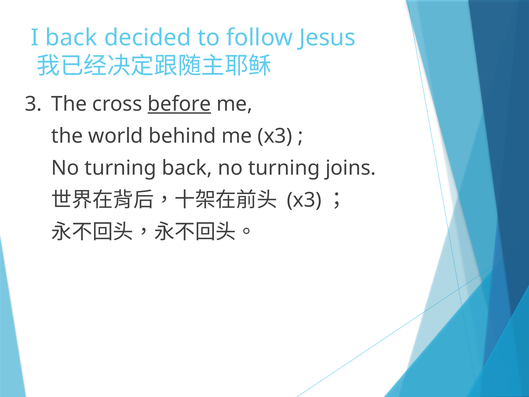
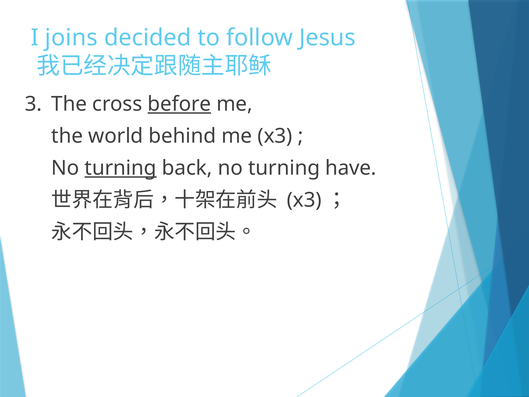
I back: back -> joins (71, 38)
turning underline: none -> present (121, 168)
joins: joins -> have (351, 168)
